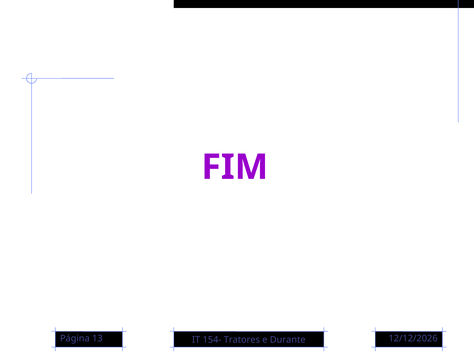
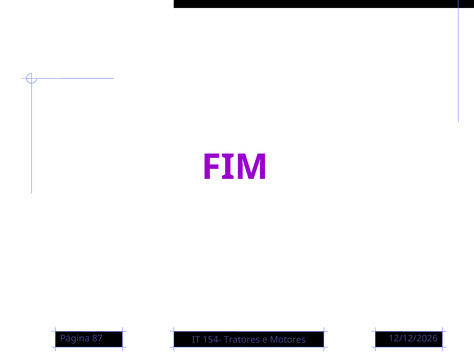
13: 13 -> 87 (97, 339)
Durante: Durante -> Motores (288, 340)
